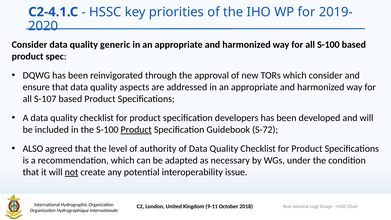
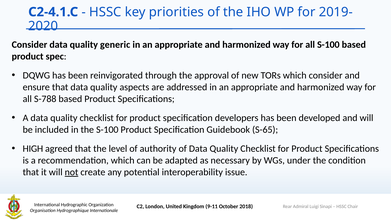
S-107: S-107 -> S-788 (45, 99)
Product underline: present -> none (136, 130)
S-72: S-72 -> S-65 (265, 130)
ALSO: ALSO -> HIGH (33, 149)
